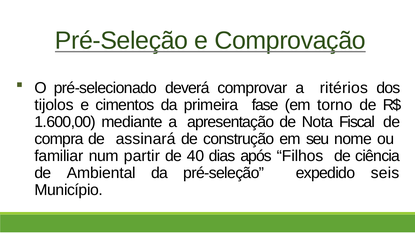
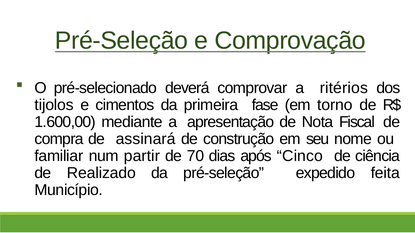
40: 40 -> 70 (196, 156)
Filhos: Filhos -> Cinco (300, 156)
Ambiental: Ambiental -> Realizado (101, 173)
seis: seis -> feita (385, 173)
